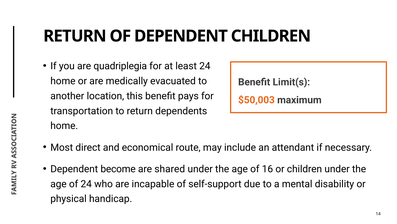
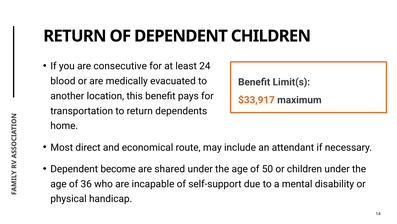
quadriplegia: quadriplegia -> consecutive (120, 66)
home: home -> blood (63, 81)
$50,003: $50,003 -> $33,917 (256, 100)
16: 16 -> 50 (267, 169)
of 24: 24 -> 36 (86, 183)
